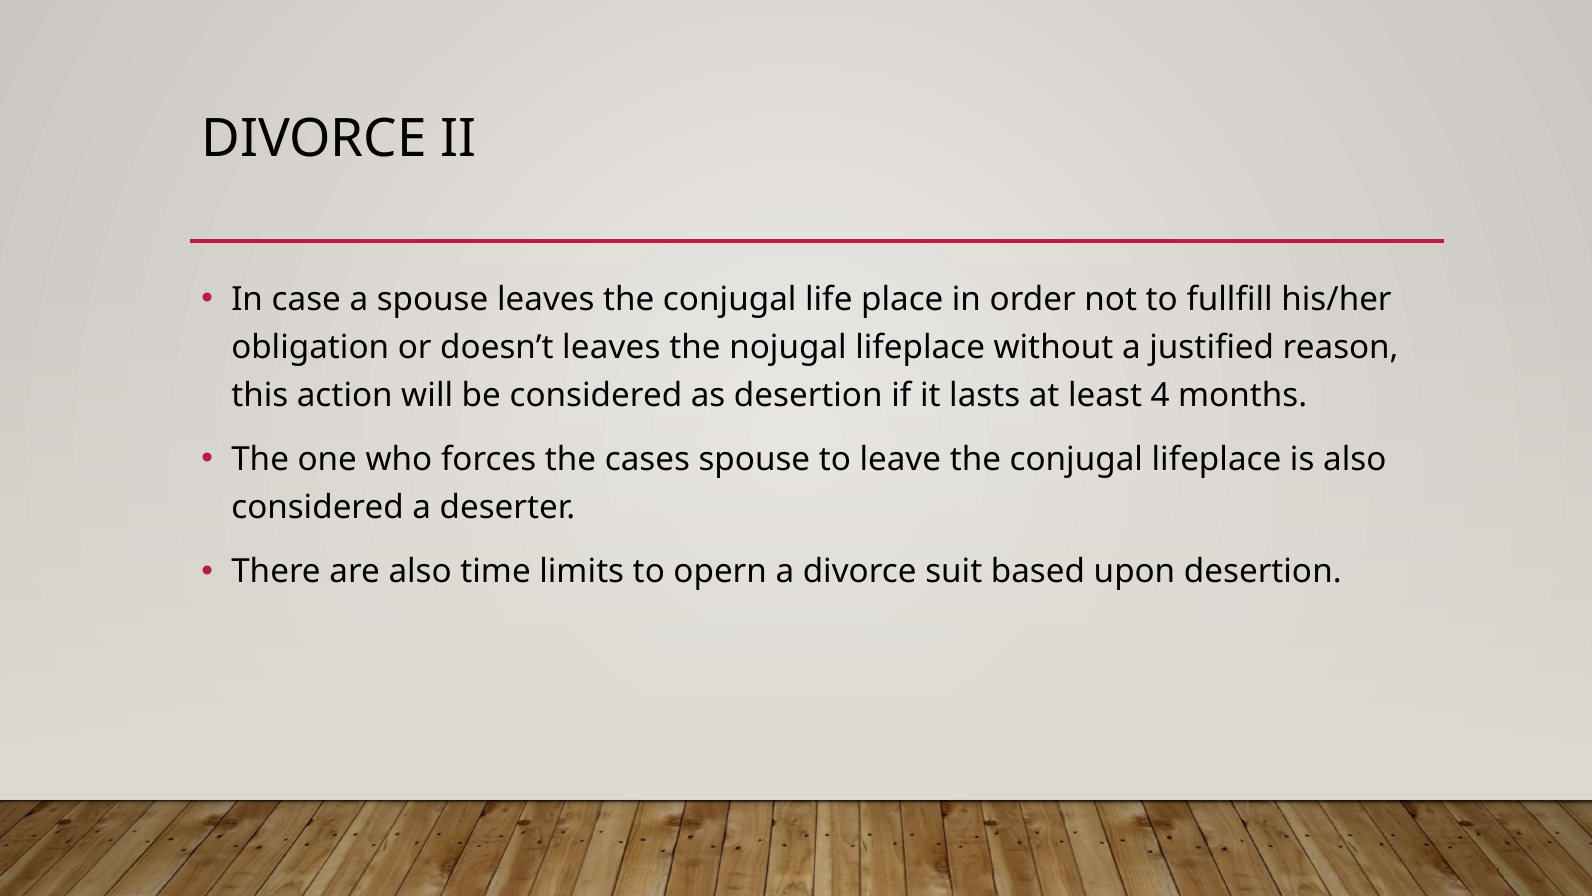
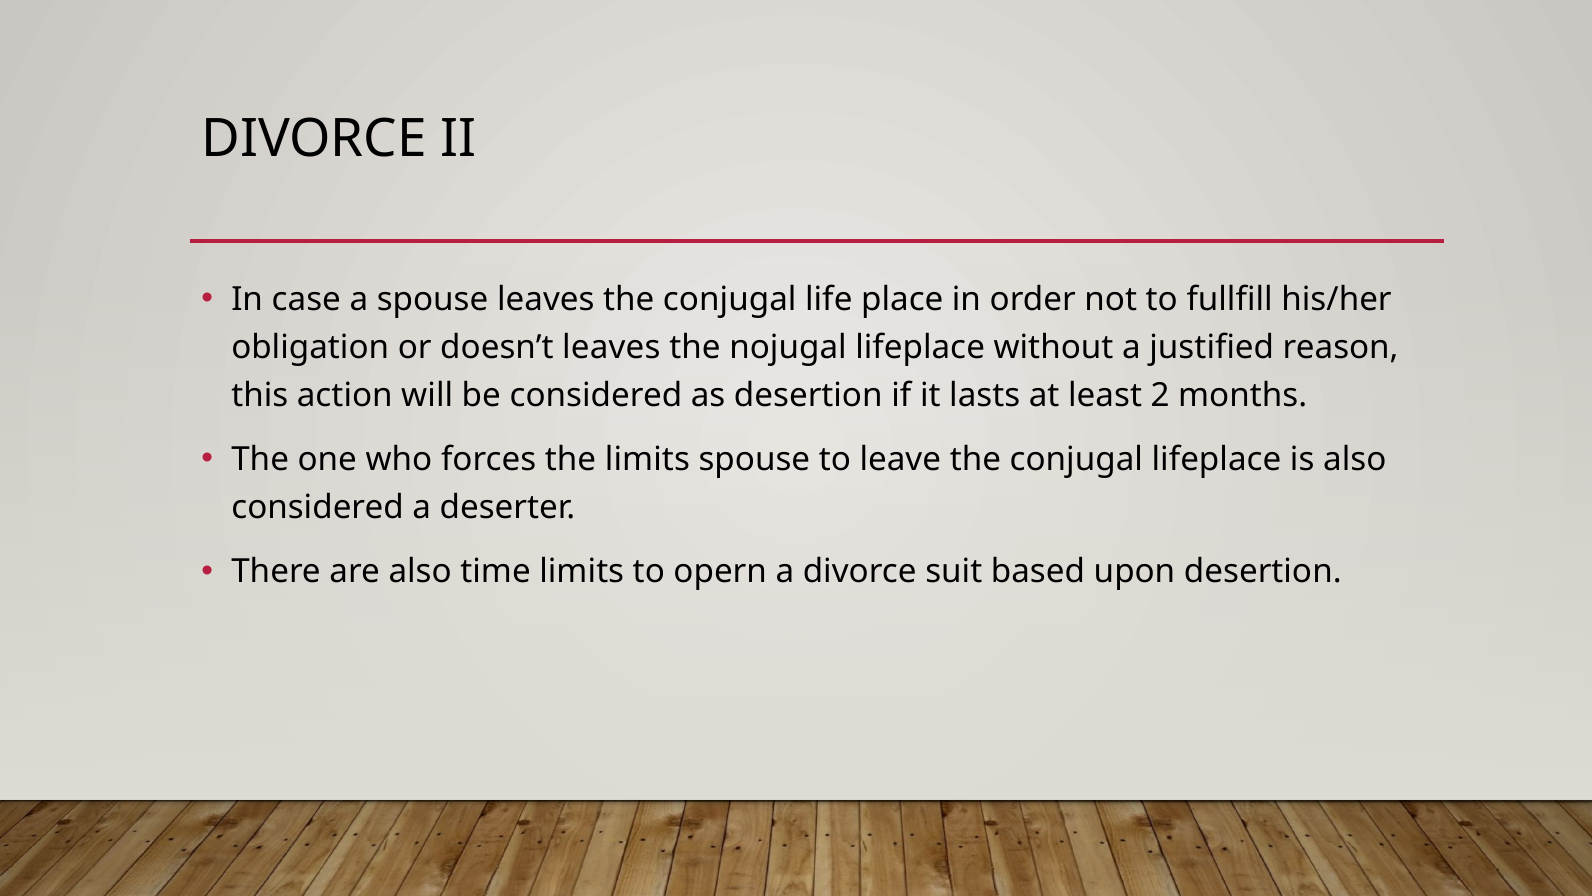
4: 4 -> 2 (1160, 395)
the cases: cases -> limits (647, 459)
